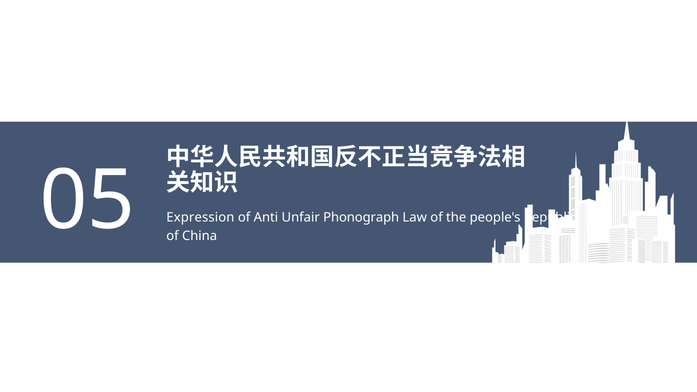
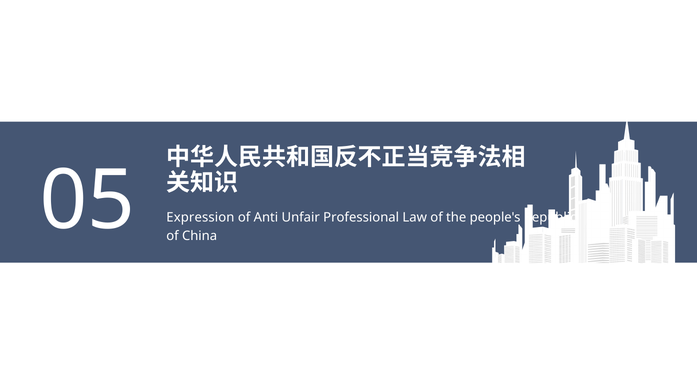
Phonograph: Phonograph -> Professional (361, 217)
